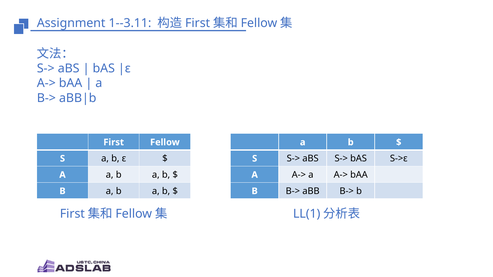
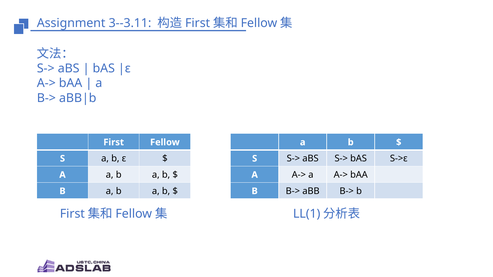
1--3.11: 1--3.11 -> 3--3.11 (130, 23)
